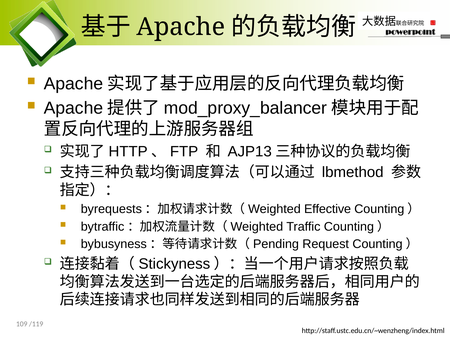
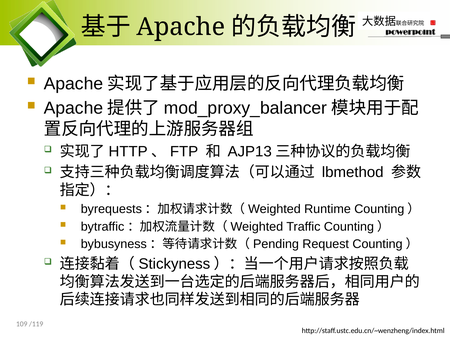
Effective: Effective -> Runtime (328, 209)
